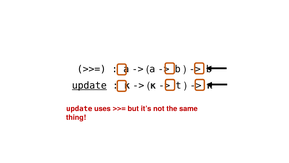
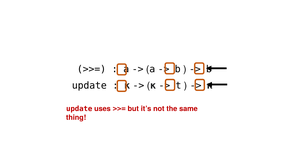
update underline: present -> none (89, 85)
